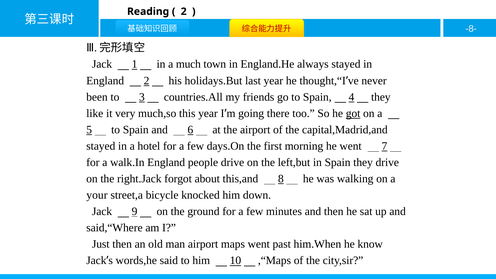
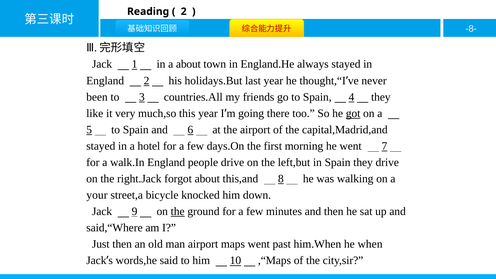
a much: much -> about (188, 64)
the underline: none -> present (178, 211)
know: know -> when (370, 244)
